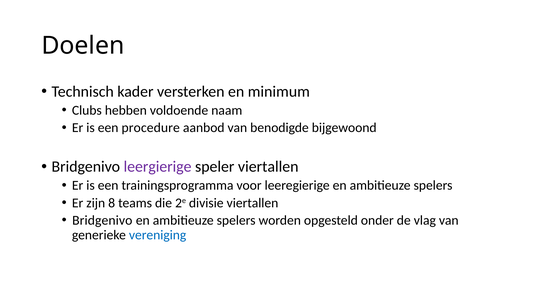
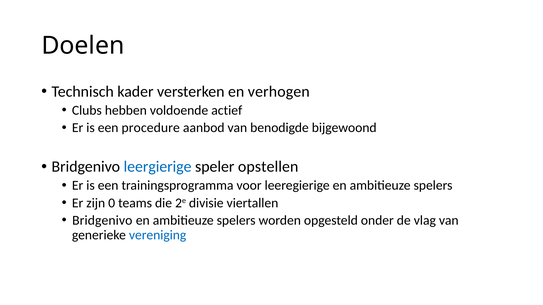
minimum: minimum -> verhogen (279, 92)
naam: naam -> actief (227, 111)
leergierige colour: purple -> blue (158, 167)
speler viertallen: viertallen -> opstellen (268, 167)
8: 8 -> 0 (112, 203)
